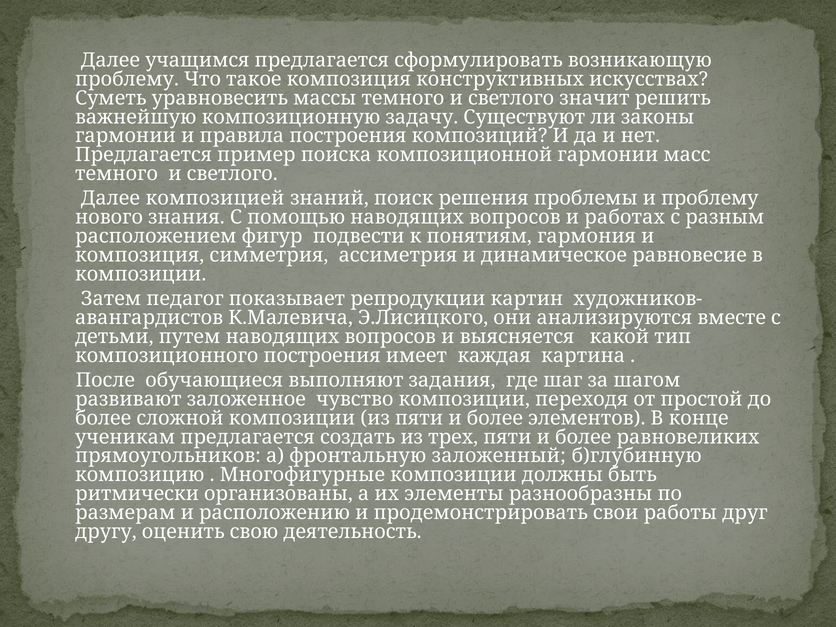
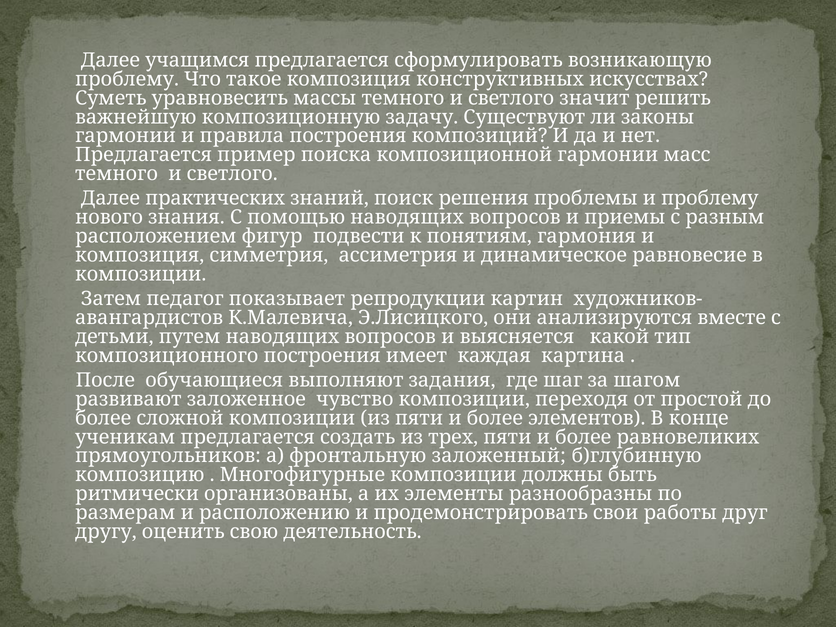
композицией: композицией -> практических (215, 198)
работах: работах -> приемы (625, 217)
